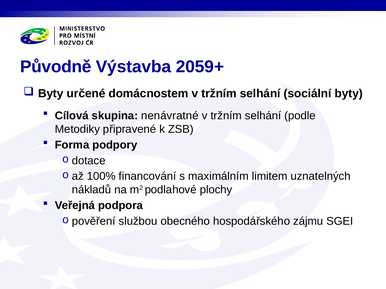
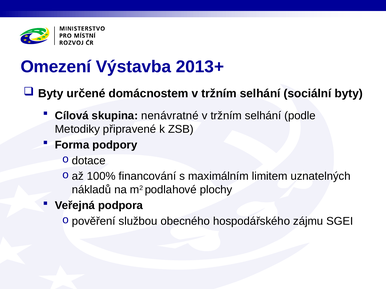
Původně: Původně -> Omezení (56, 67)
2059+: 2059+ -> 2013+ (200, 67)
